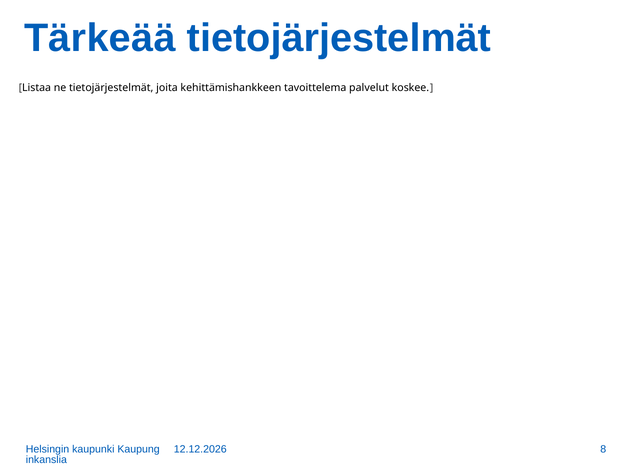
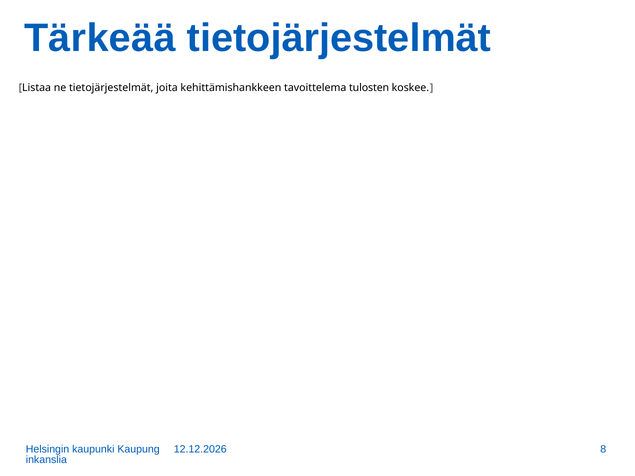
palvelut: palvelut -> tulosten (369, 88)
